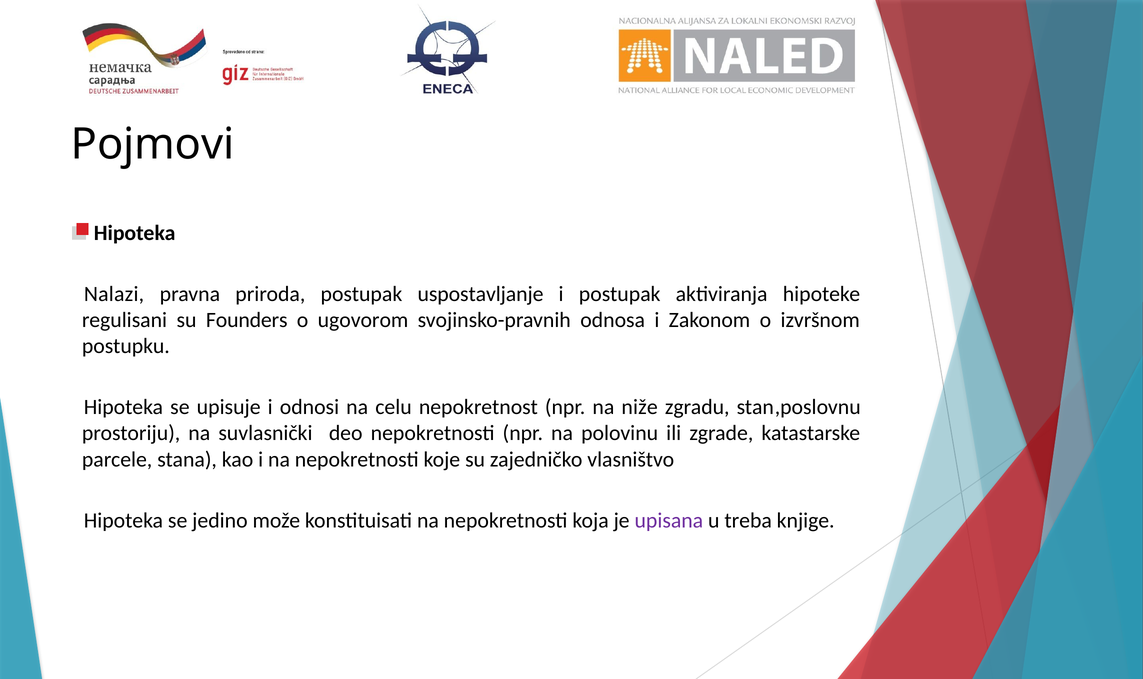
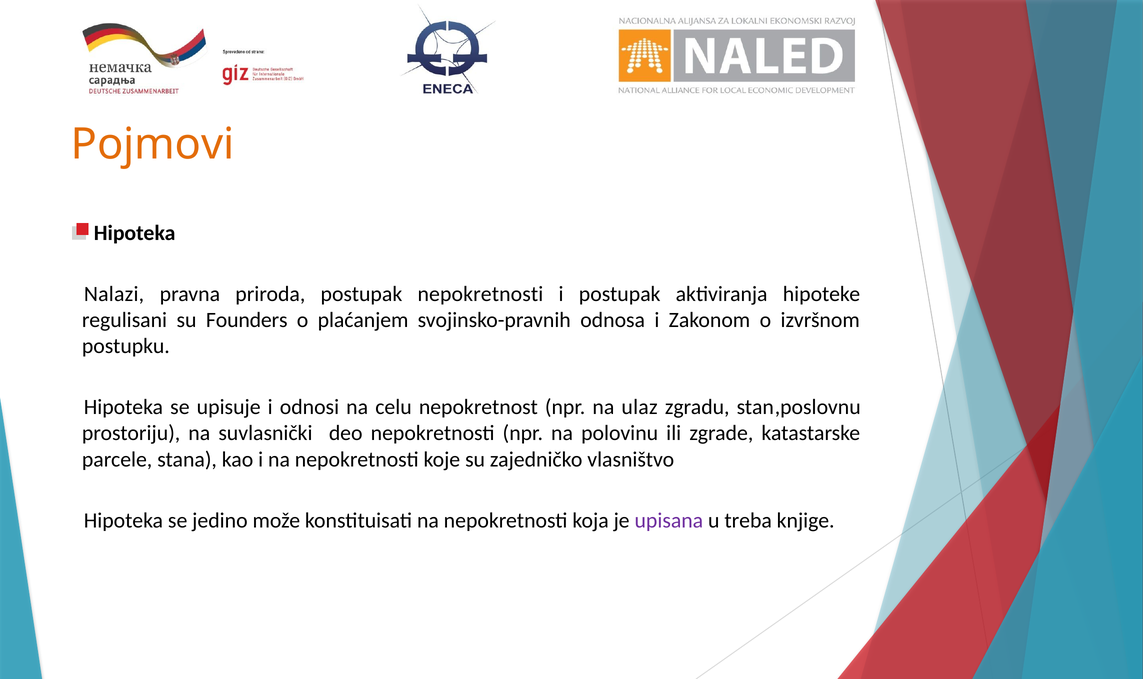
Pojmovi colour: black -> orange (153, 144)
postupak uspostavljanje: uspostavljanje -> nepokretnosti (480, 294)
ugovorom: ugovorom -> plaćanjem (363, 320)
niže: niže -> ulaz (640, 407)
